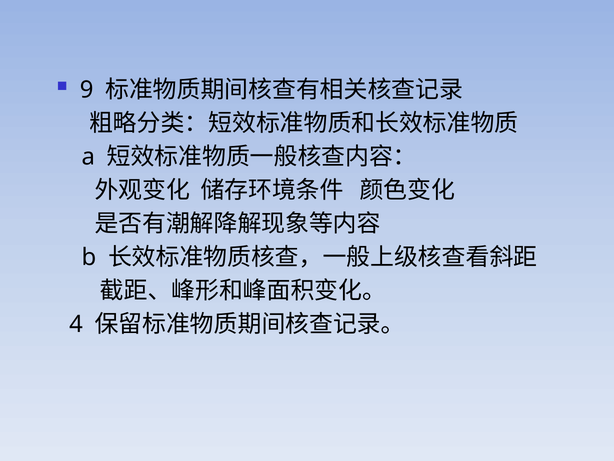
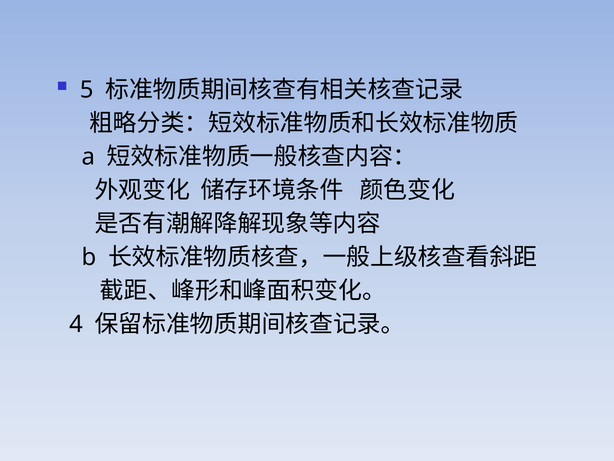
9: 9 -> 5 (87, 90)
